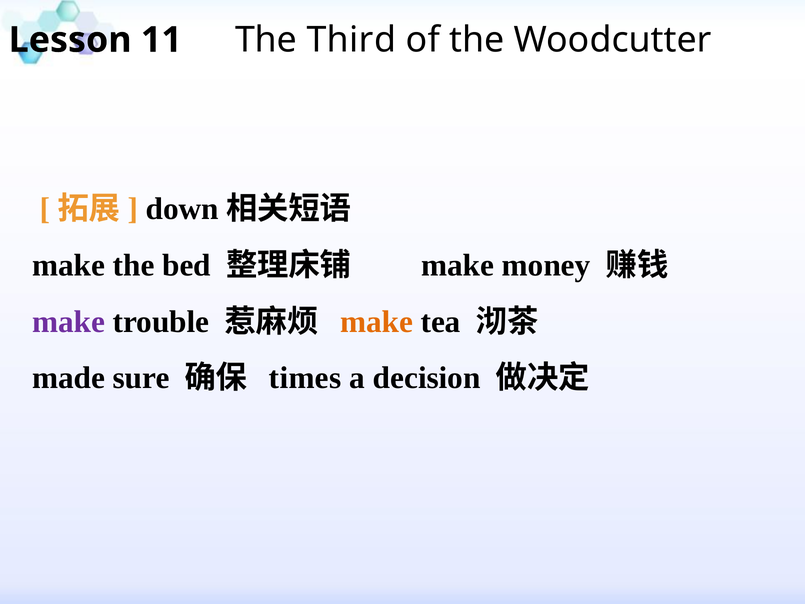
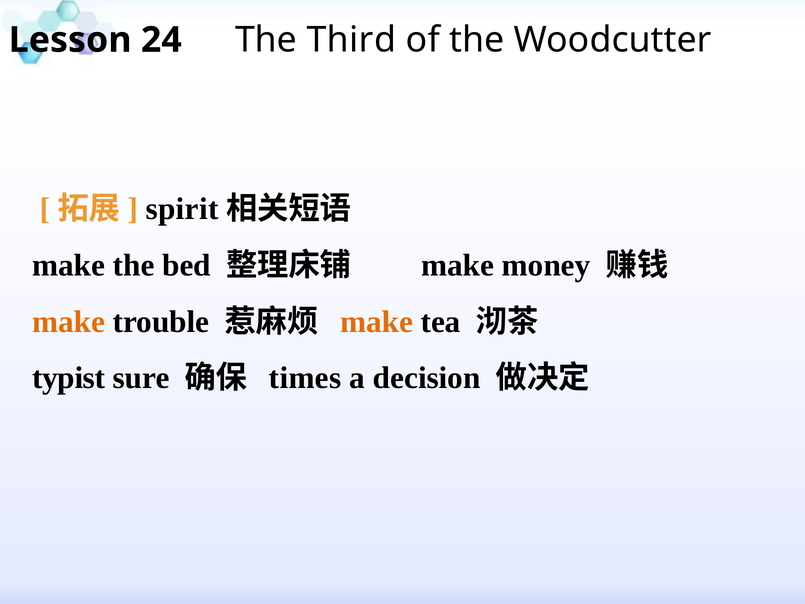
11: 11 -> 24 (161, 40)
down: down -> spirit (182, 209)
make colour: purple -> orange (69, 322)
made: made -> typist (69, 378)
